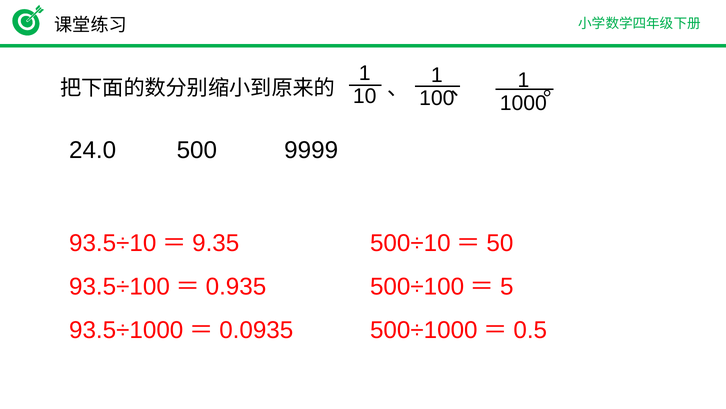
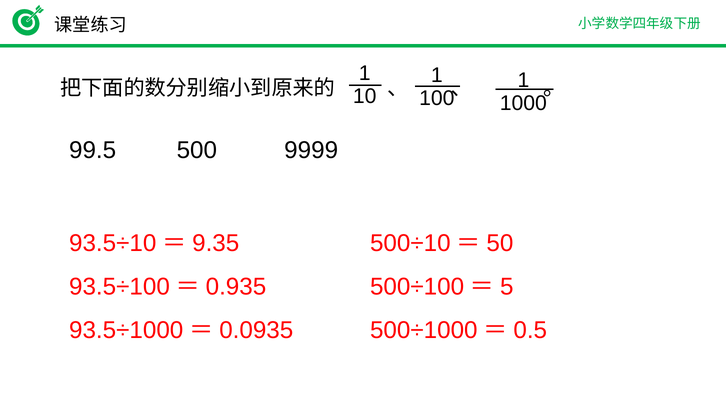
24.0: 24.0 -> 99.5 (93, 150)
